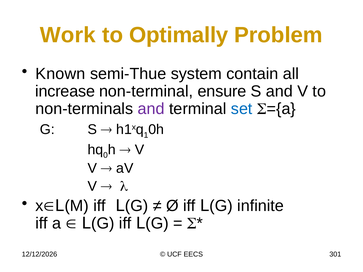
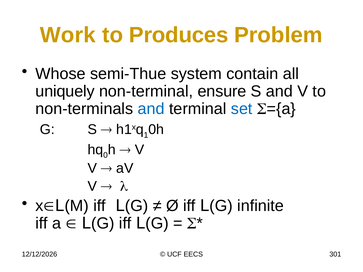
Optimally: Optimally -> Produces (179, 35)
Known: Known -> Whose (60, 74)
increase: increase -> uniquely (65, 91)
and colour: purple -> blue (151, 109)
